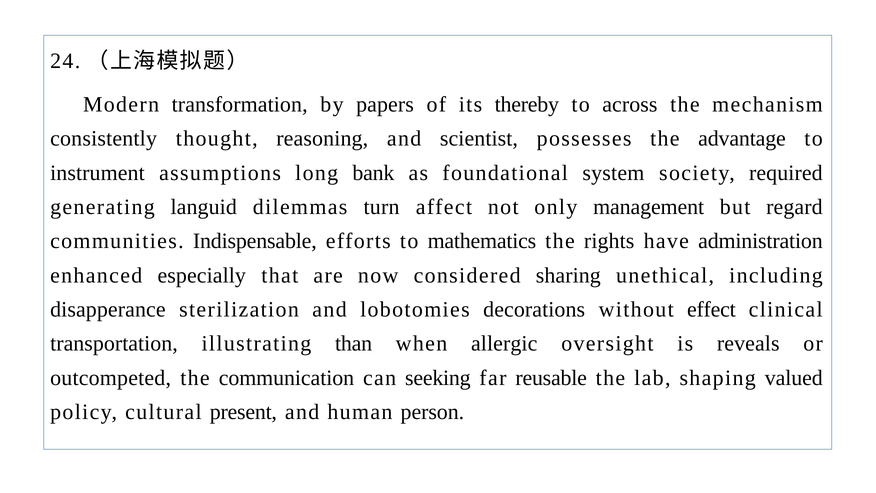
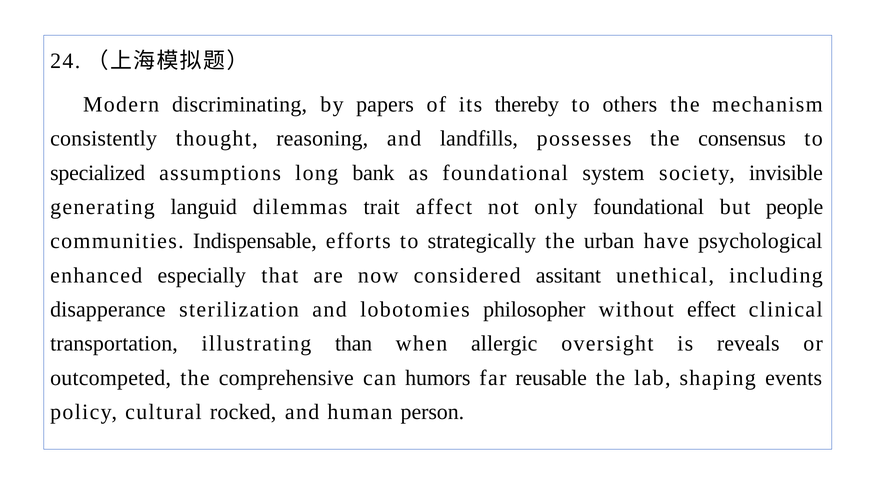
transformation: transformation -> discriminating (240, 104)
across: across -> others (630, 104)
scientist: scientist -> landfills (479, 139)
advantage: advantage -> consensus (742, 139)
instrument: instrument -> specialized (98, 173)
required: required -> invisible (786, 173)
turn: turn -> trait (382, 207)
only management: management -> foundational (649, 207)
regard: regard -> people (795, 207)
mathematics: mathematics -> strategically (482, 241)
rights: rights -> urban (609, 241)
administration: administration -> psychological (760, 241)
sharing: sharing -> assitant (568, 275)
decorations: decorations -> philosopher (534, 309)
communication: communication -> comprehensive (286, 378)
seeking: seeking -> humors (438, 378)
valued: valued -> events (794, 378)
present: present -> rocked (243, 412)
